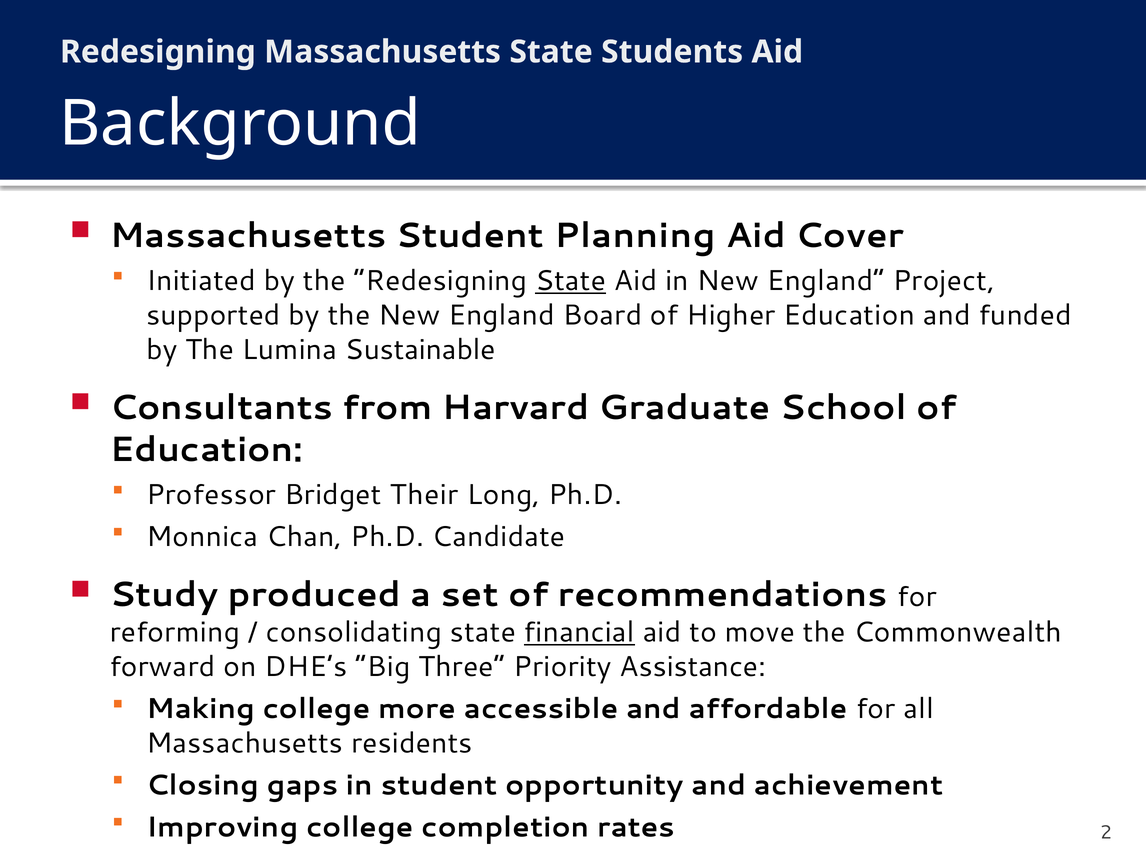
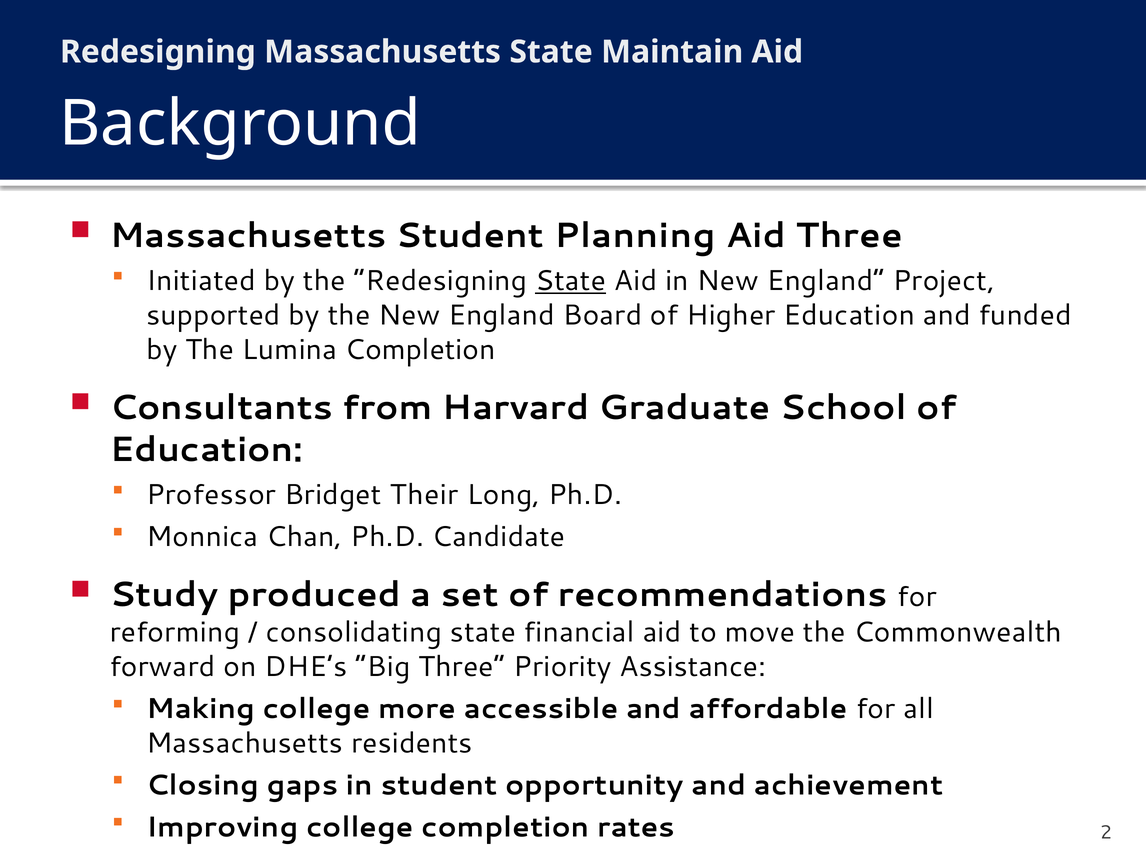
Students: Students -> Maintain (672, 52)
Aid Cover: Cover -> Three (849, 235)
Lumina Sustainable: Sustainable -> Completion (420, 350)
financial underline: present -> none (579, 632)
